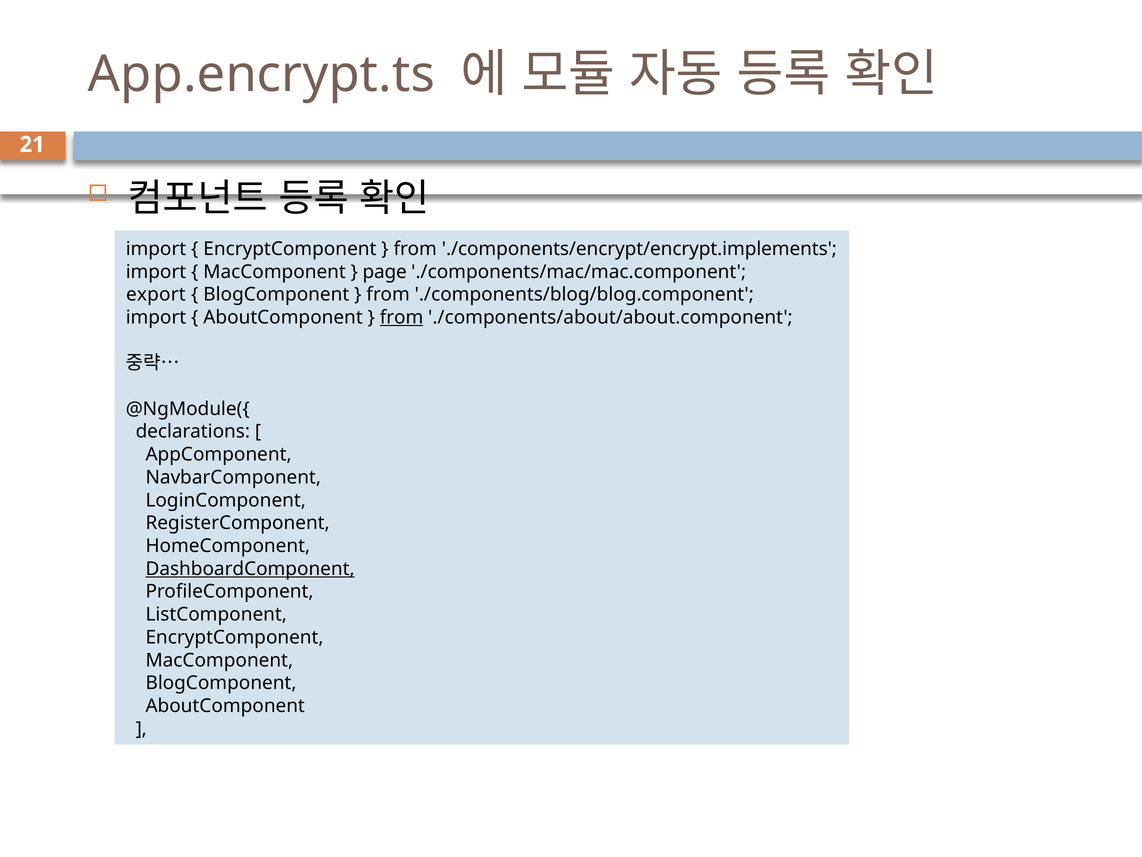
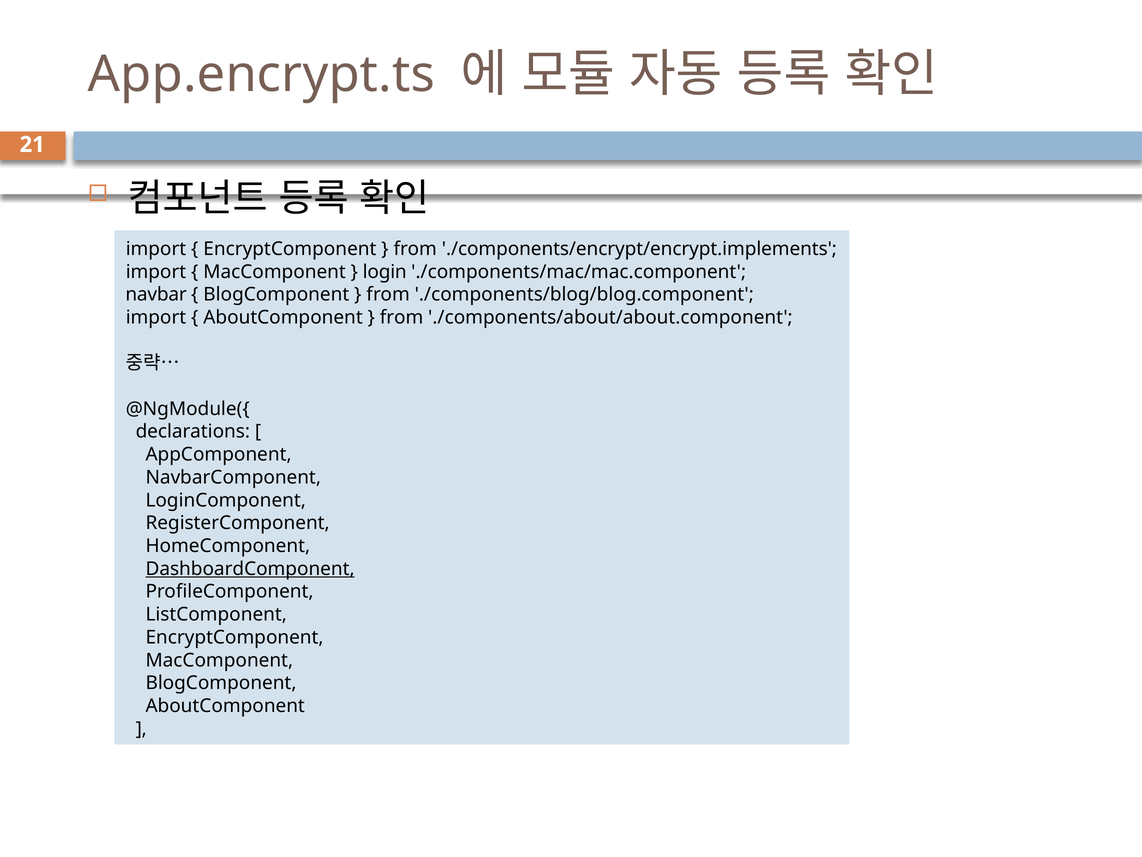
page: page -> login (385, 272)
export: export -> navbar (156, 294)
from underline: present -> none (402, 317)
